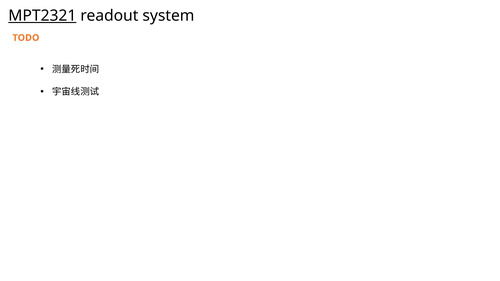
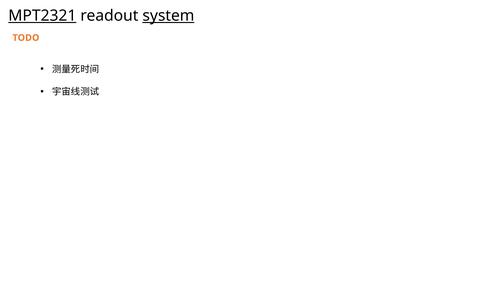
system underline: none -> present (168, 16)
